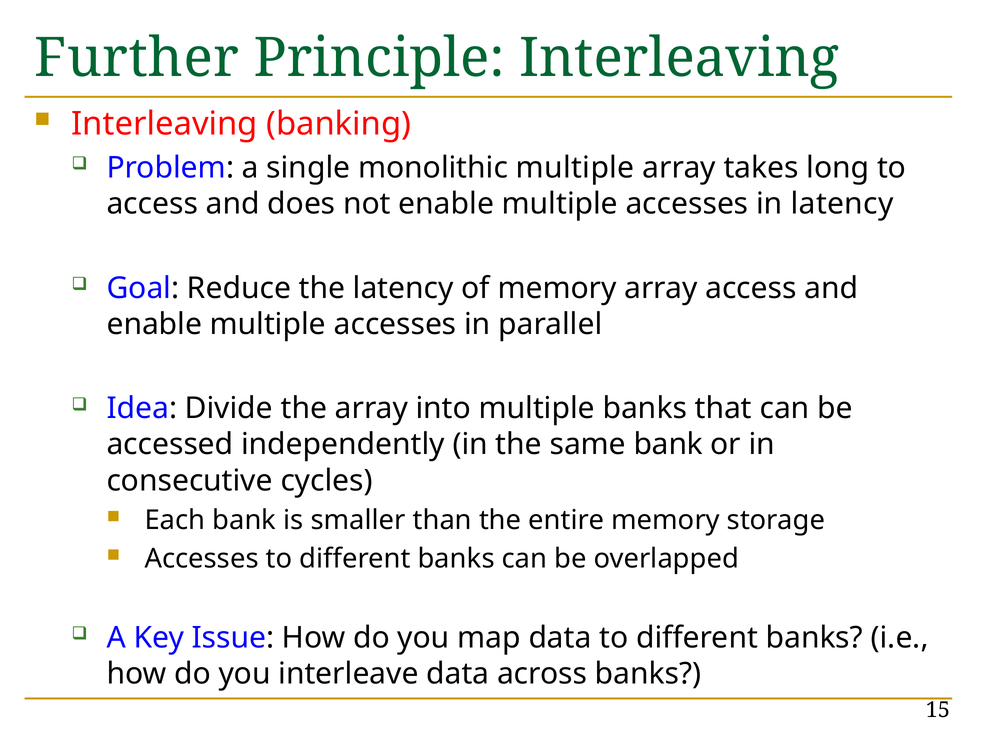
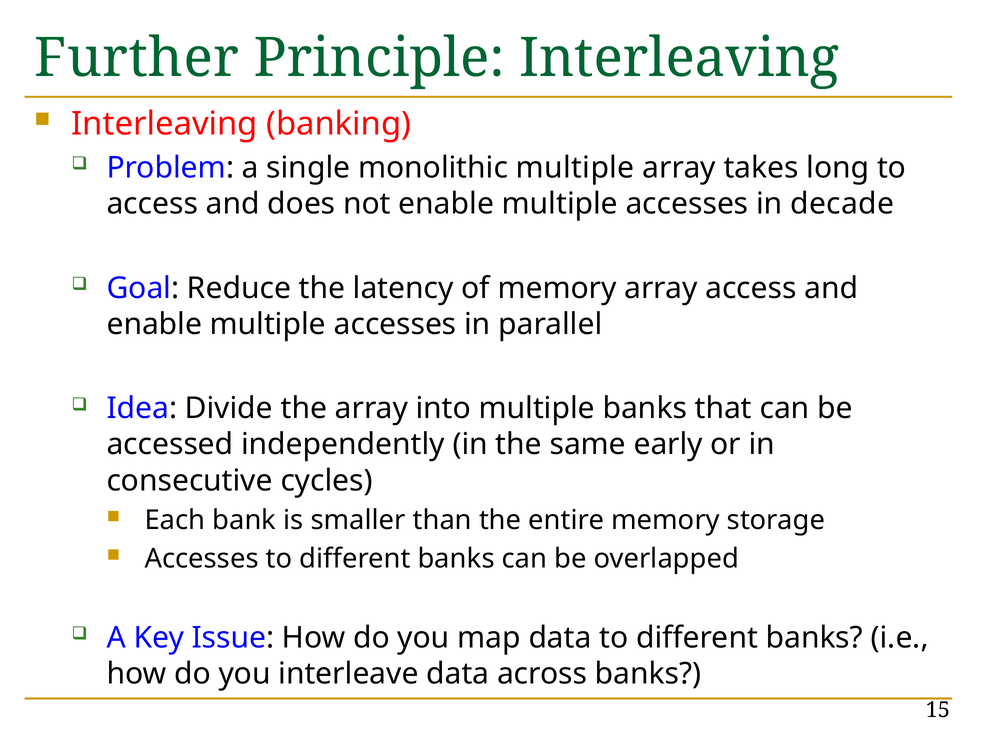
in latency: latency -> decade (842, 204)
same bank: bank -> early (668, 444)
